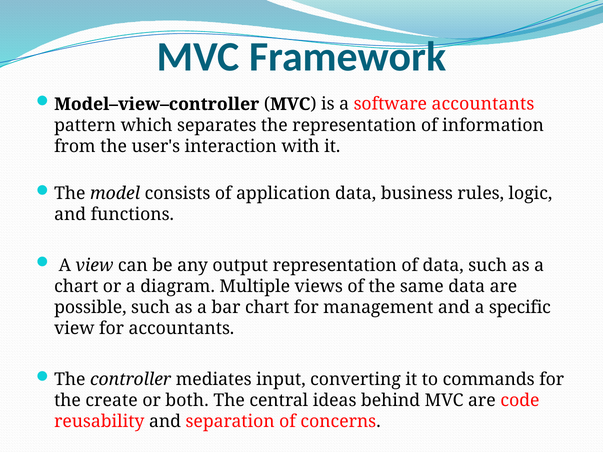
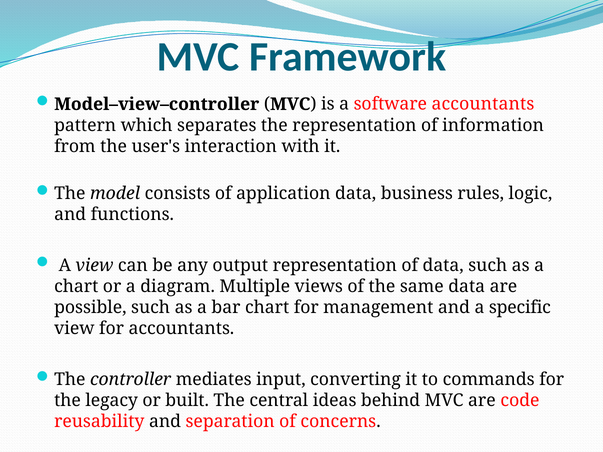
create: create -> legacy (112, 401)
both: both -> built (187, 401)
